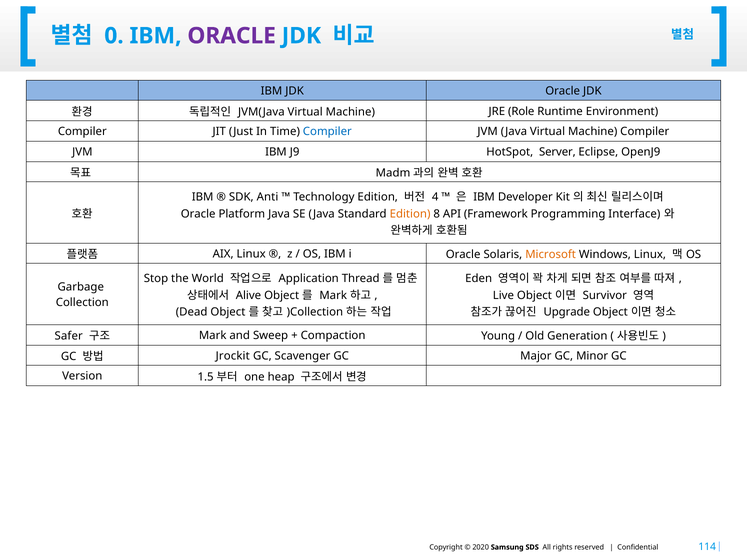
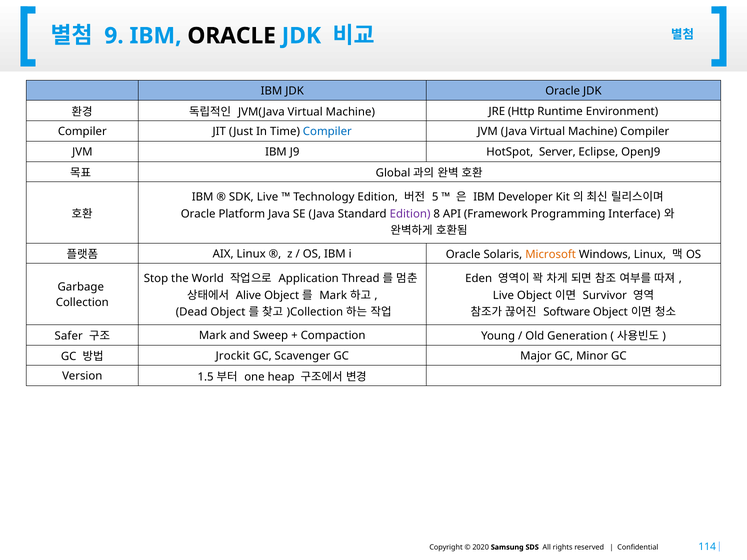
0: 0 -> 9 (114, 36)
ORACLE colour: purple -> black (232, 36)
Role: Role -> Http (521, 111)
Madm: Madm -> Global (393, 173)
SDK Anti: Anti -> Live (268, 197)
4: 4 -> 5 (435, 197)
Edition colour: orange -> purple (410, 214)
Upgrade: Upgrade -> Software (567, 312)
